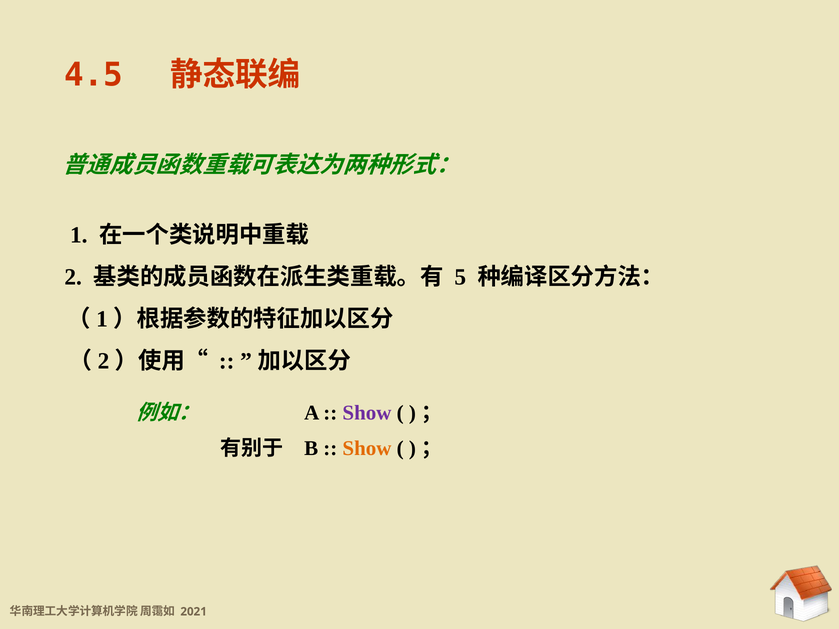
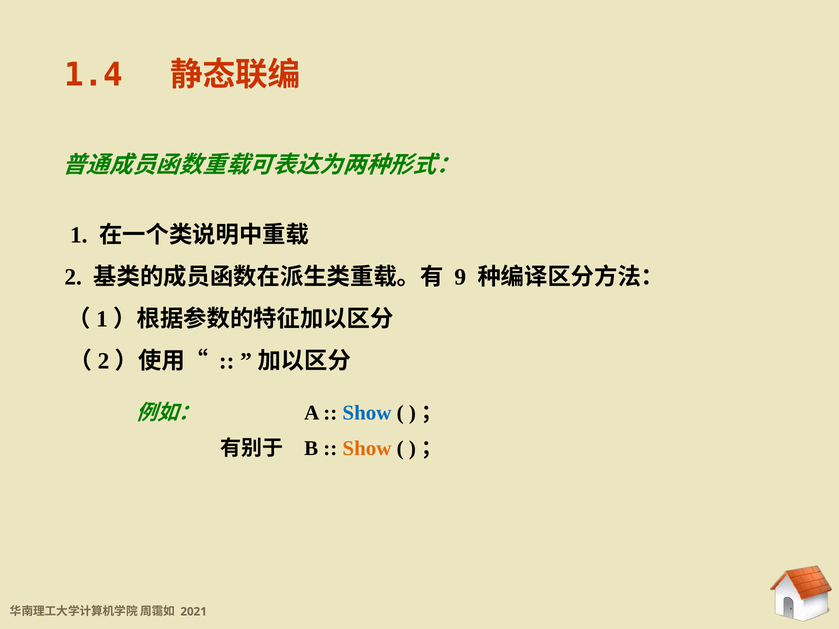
4.5: 4.5 -> 1.4 (94, 75)
5: 5 -> 9 (460, 277)
Show colour: purple -> blue (367, 413)
